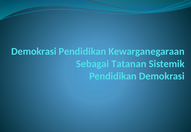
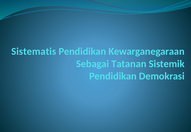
Demokrasi: Demokrasi -> Sistematis (34, 52)
